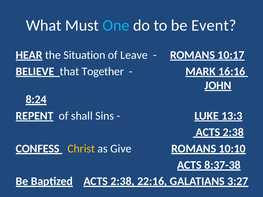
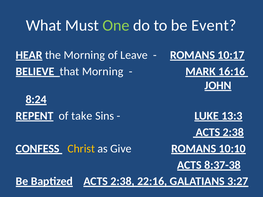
One colour: light blue -> light green (116, 25)
the Situation: Situation -> Morning (84, 55)
that Together: Together -> Morning (103, 72)
shall: shall -> take (82, 116)
